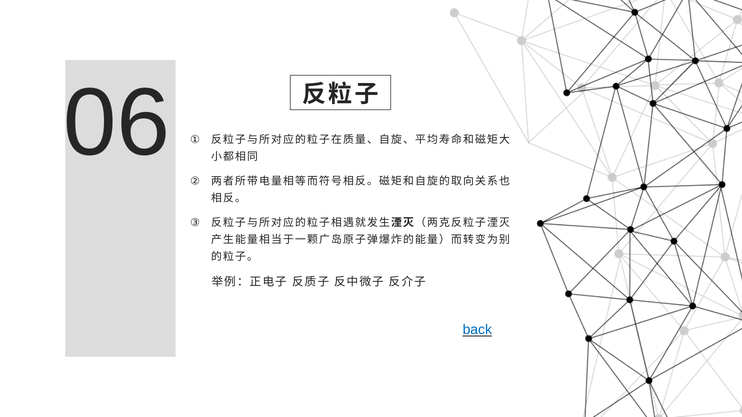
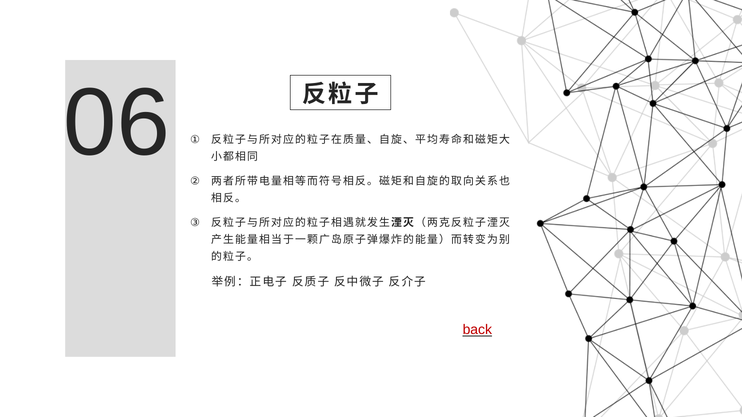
back colour: blue -> red (477, 330)
